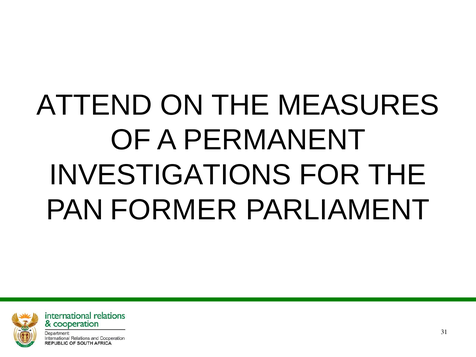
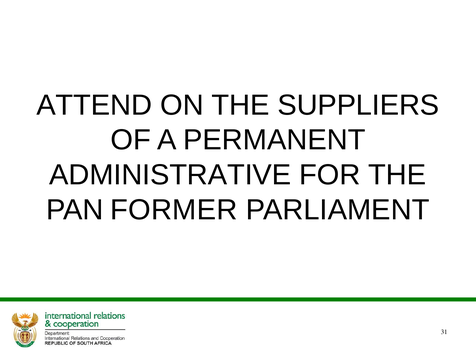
MEASURES: MEASURES -> SUPPLIERS (358, 105)
INVESTIGATIONS: INVESTIGATIONS -> ADMINISTRATIVE (170, 175)
